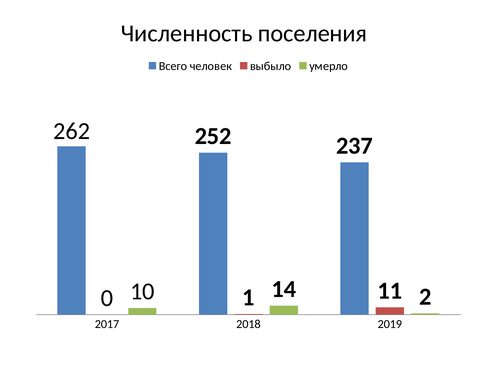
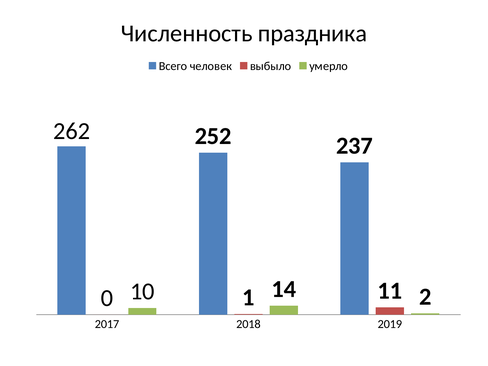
поселения: поселения -> праздника (313, 33)
